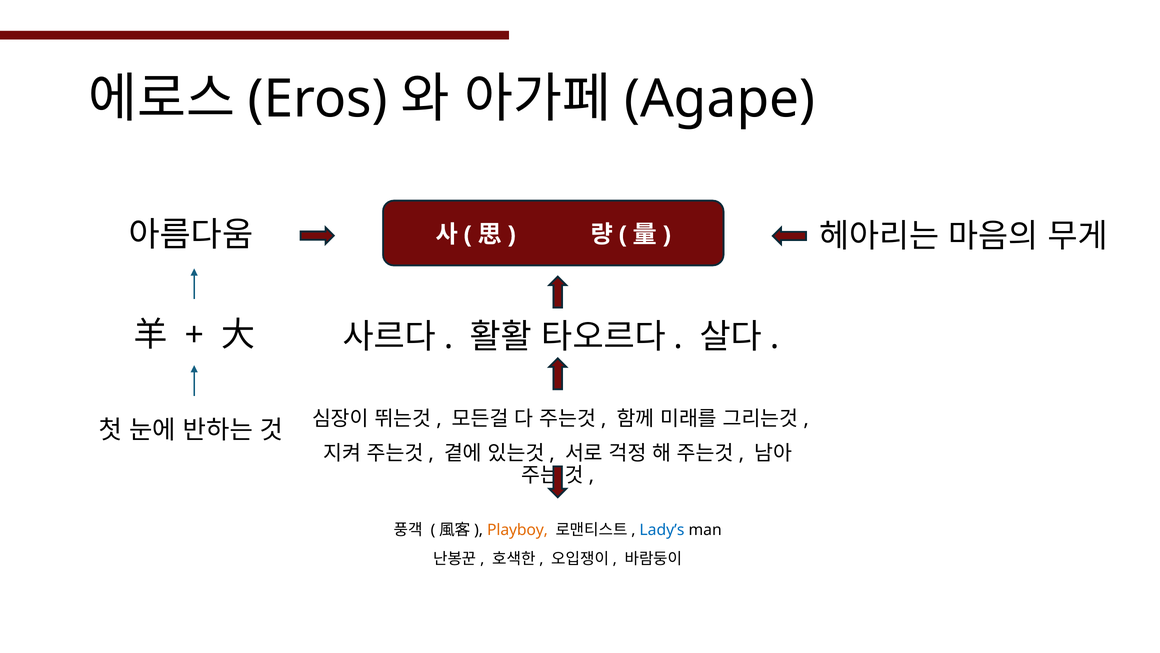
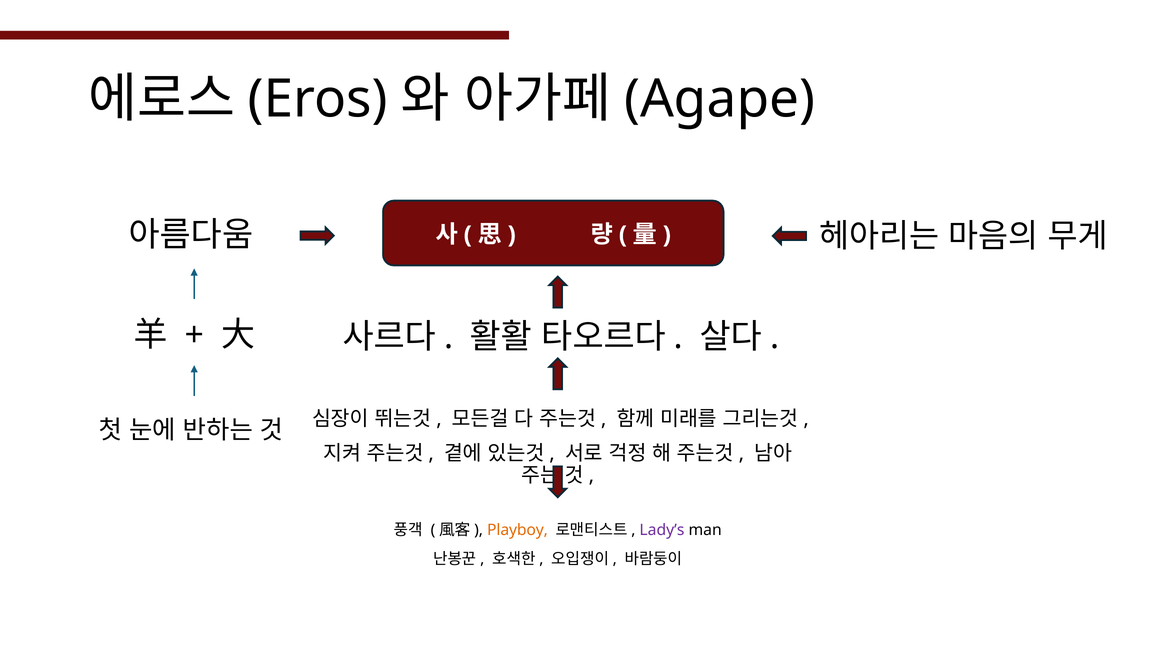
Lady’s colour: blue -> purple (662, 530)
